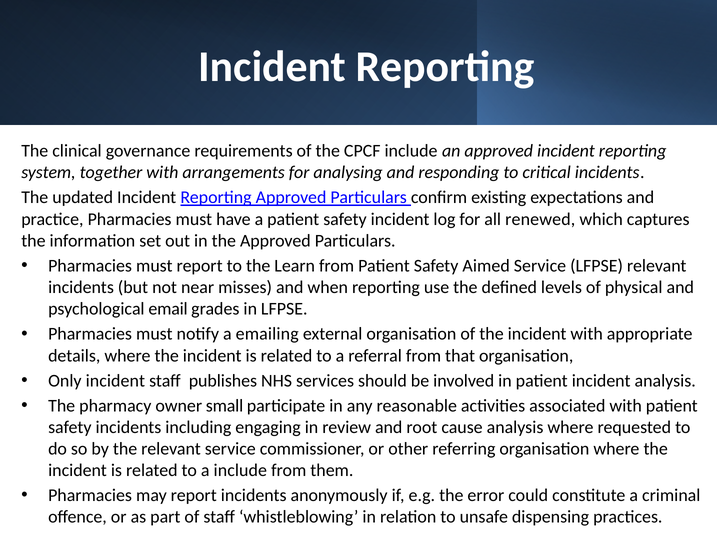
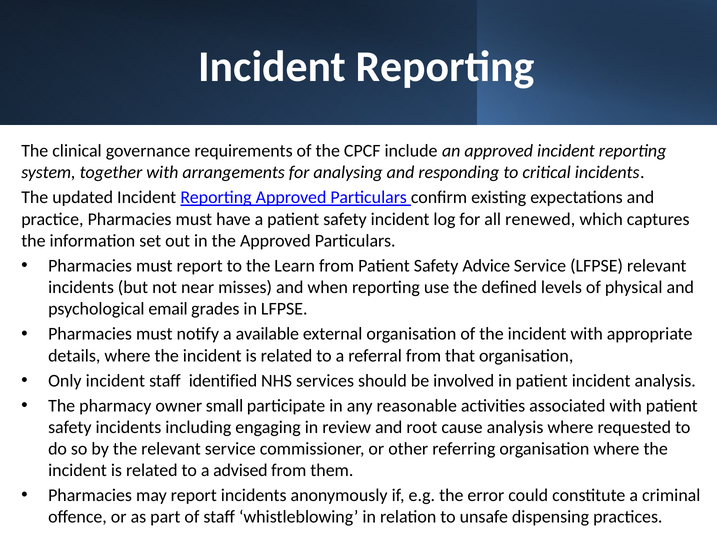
Aimed: Aimed -> Advice (486, 266)
emailing: emailing -> available (267, 334)
publishes: publishes -> identified (223, 381)
a include: include -> advised (240, 470)
